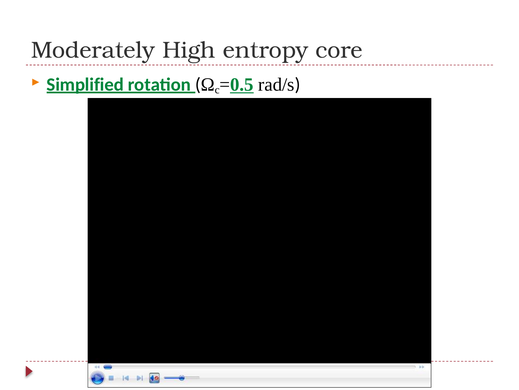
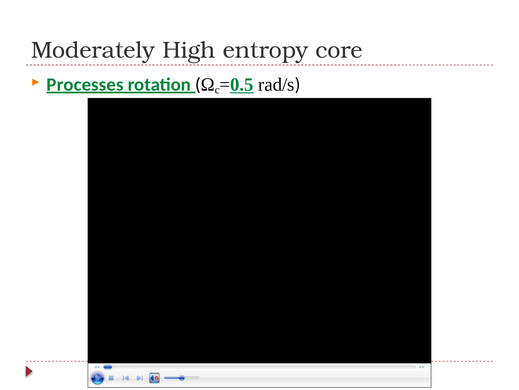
Simplified: Simplified -> Processes (85, 84)
